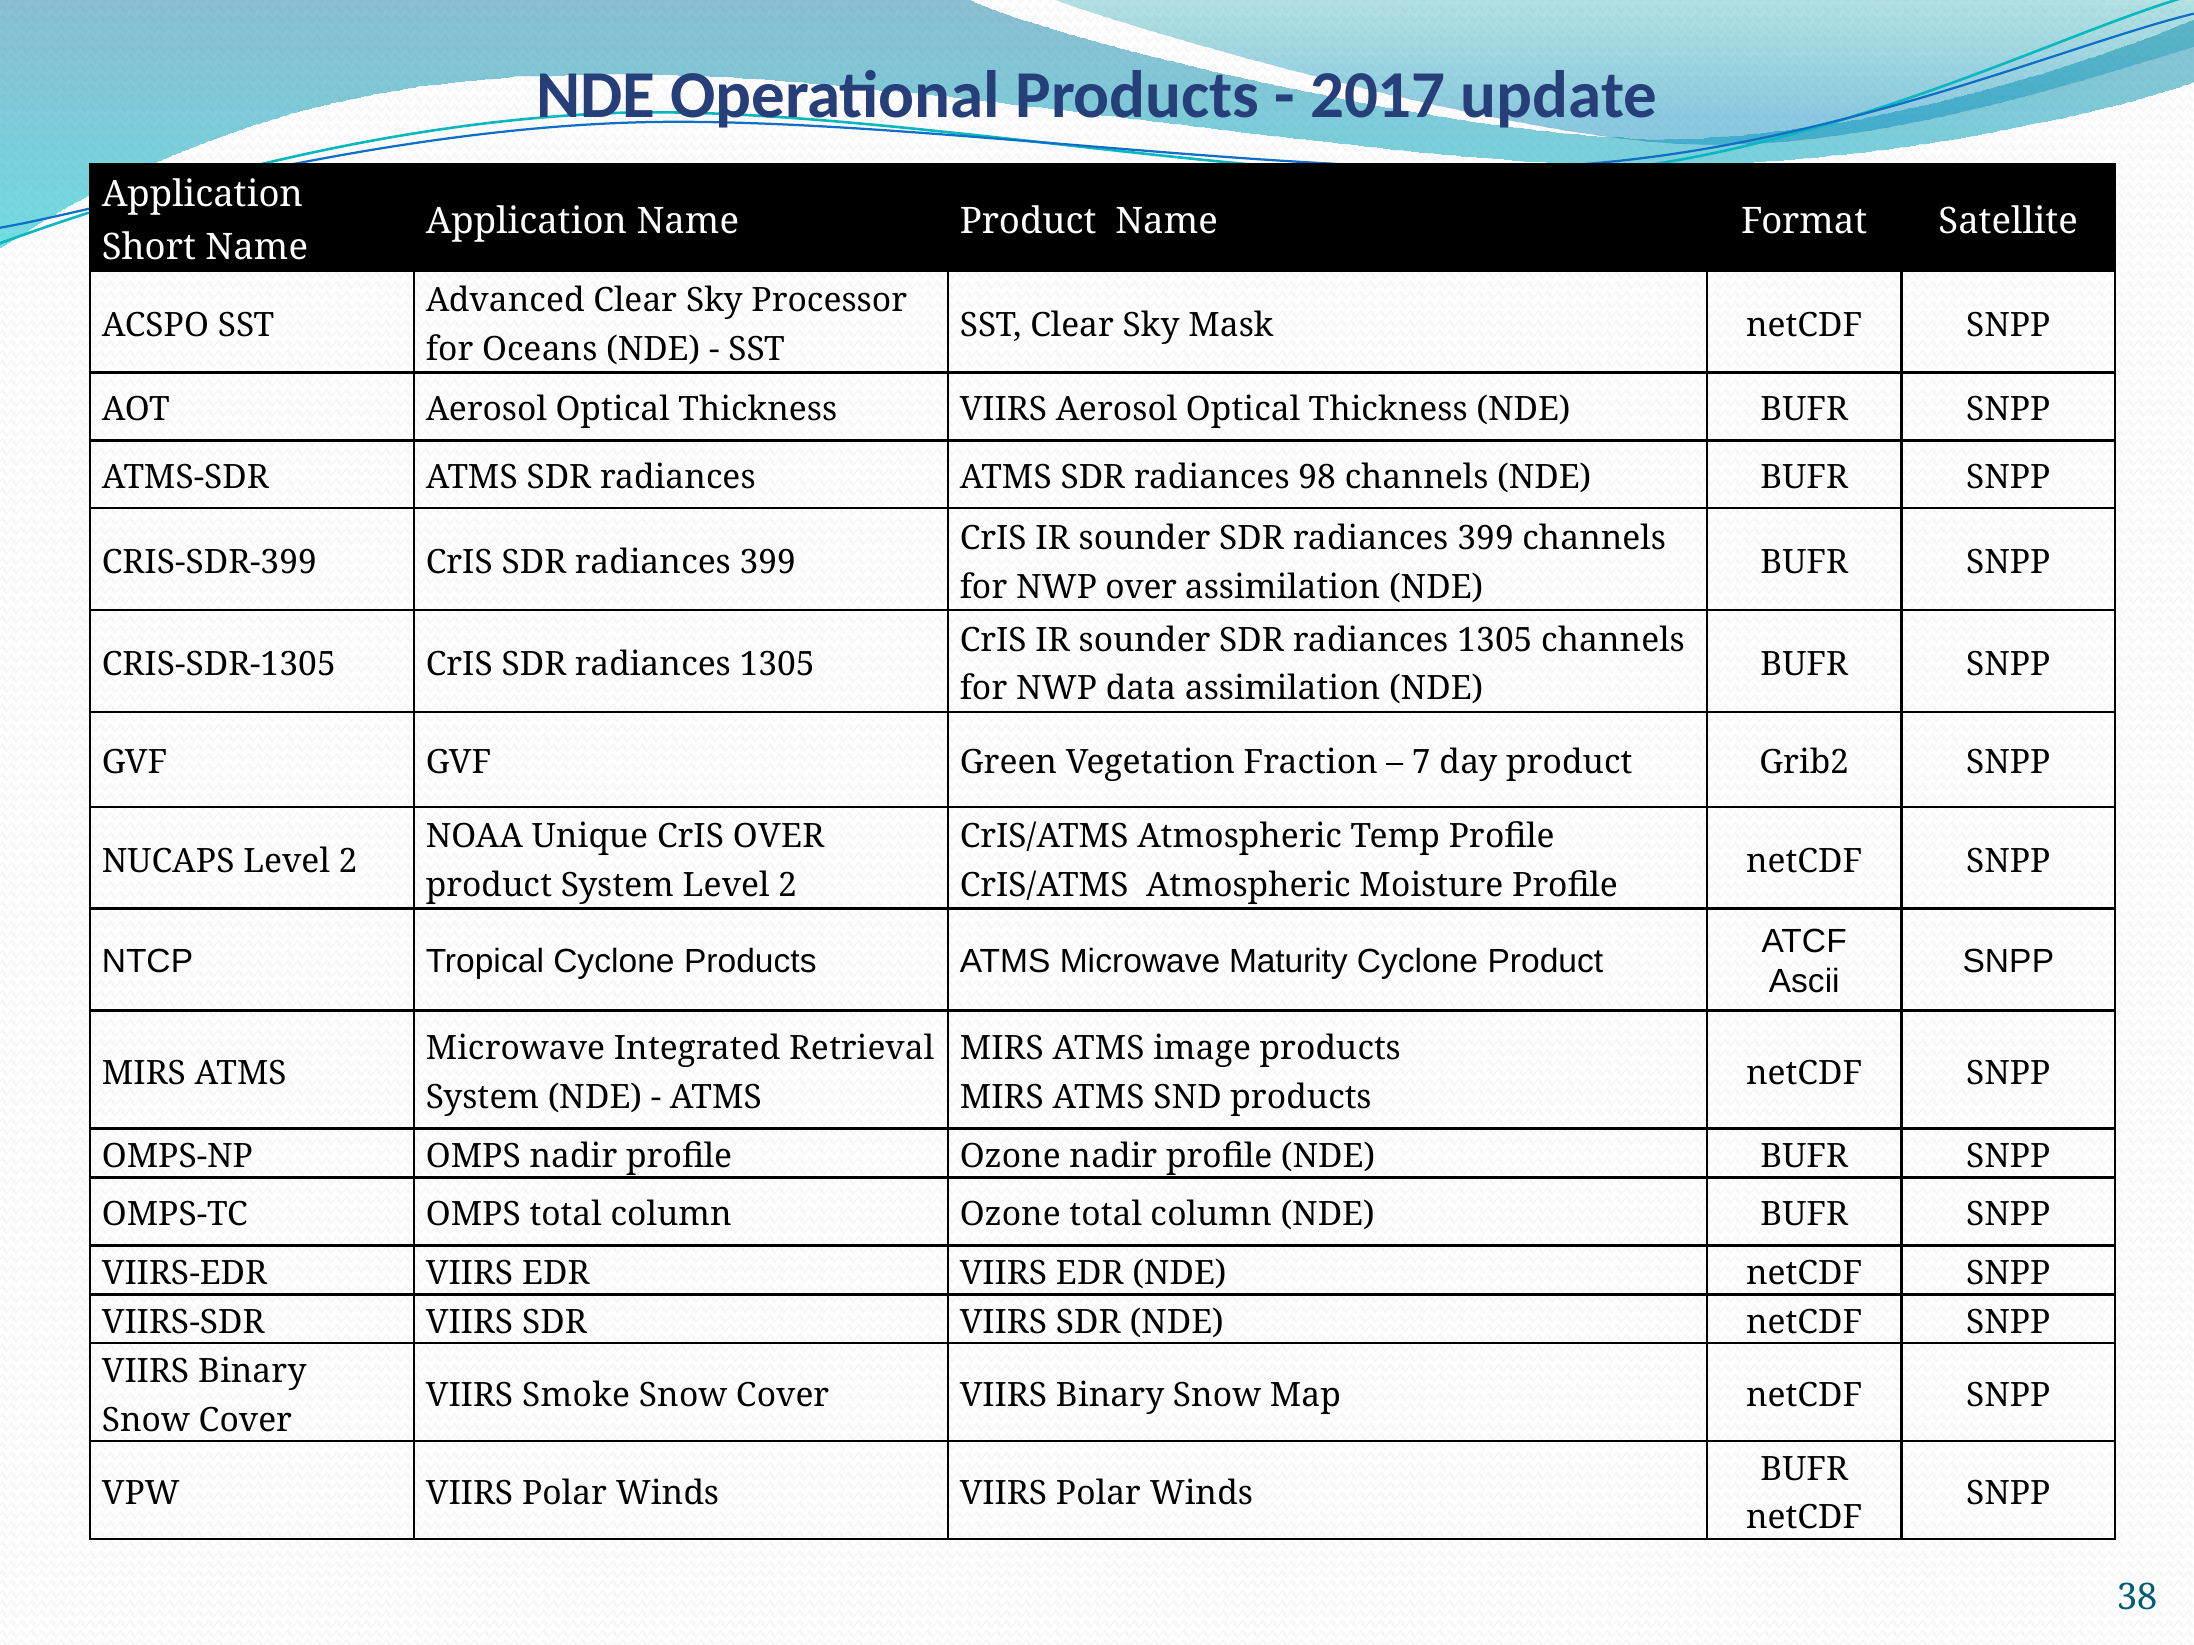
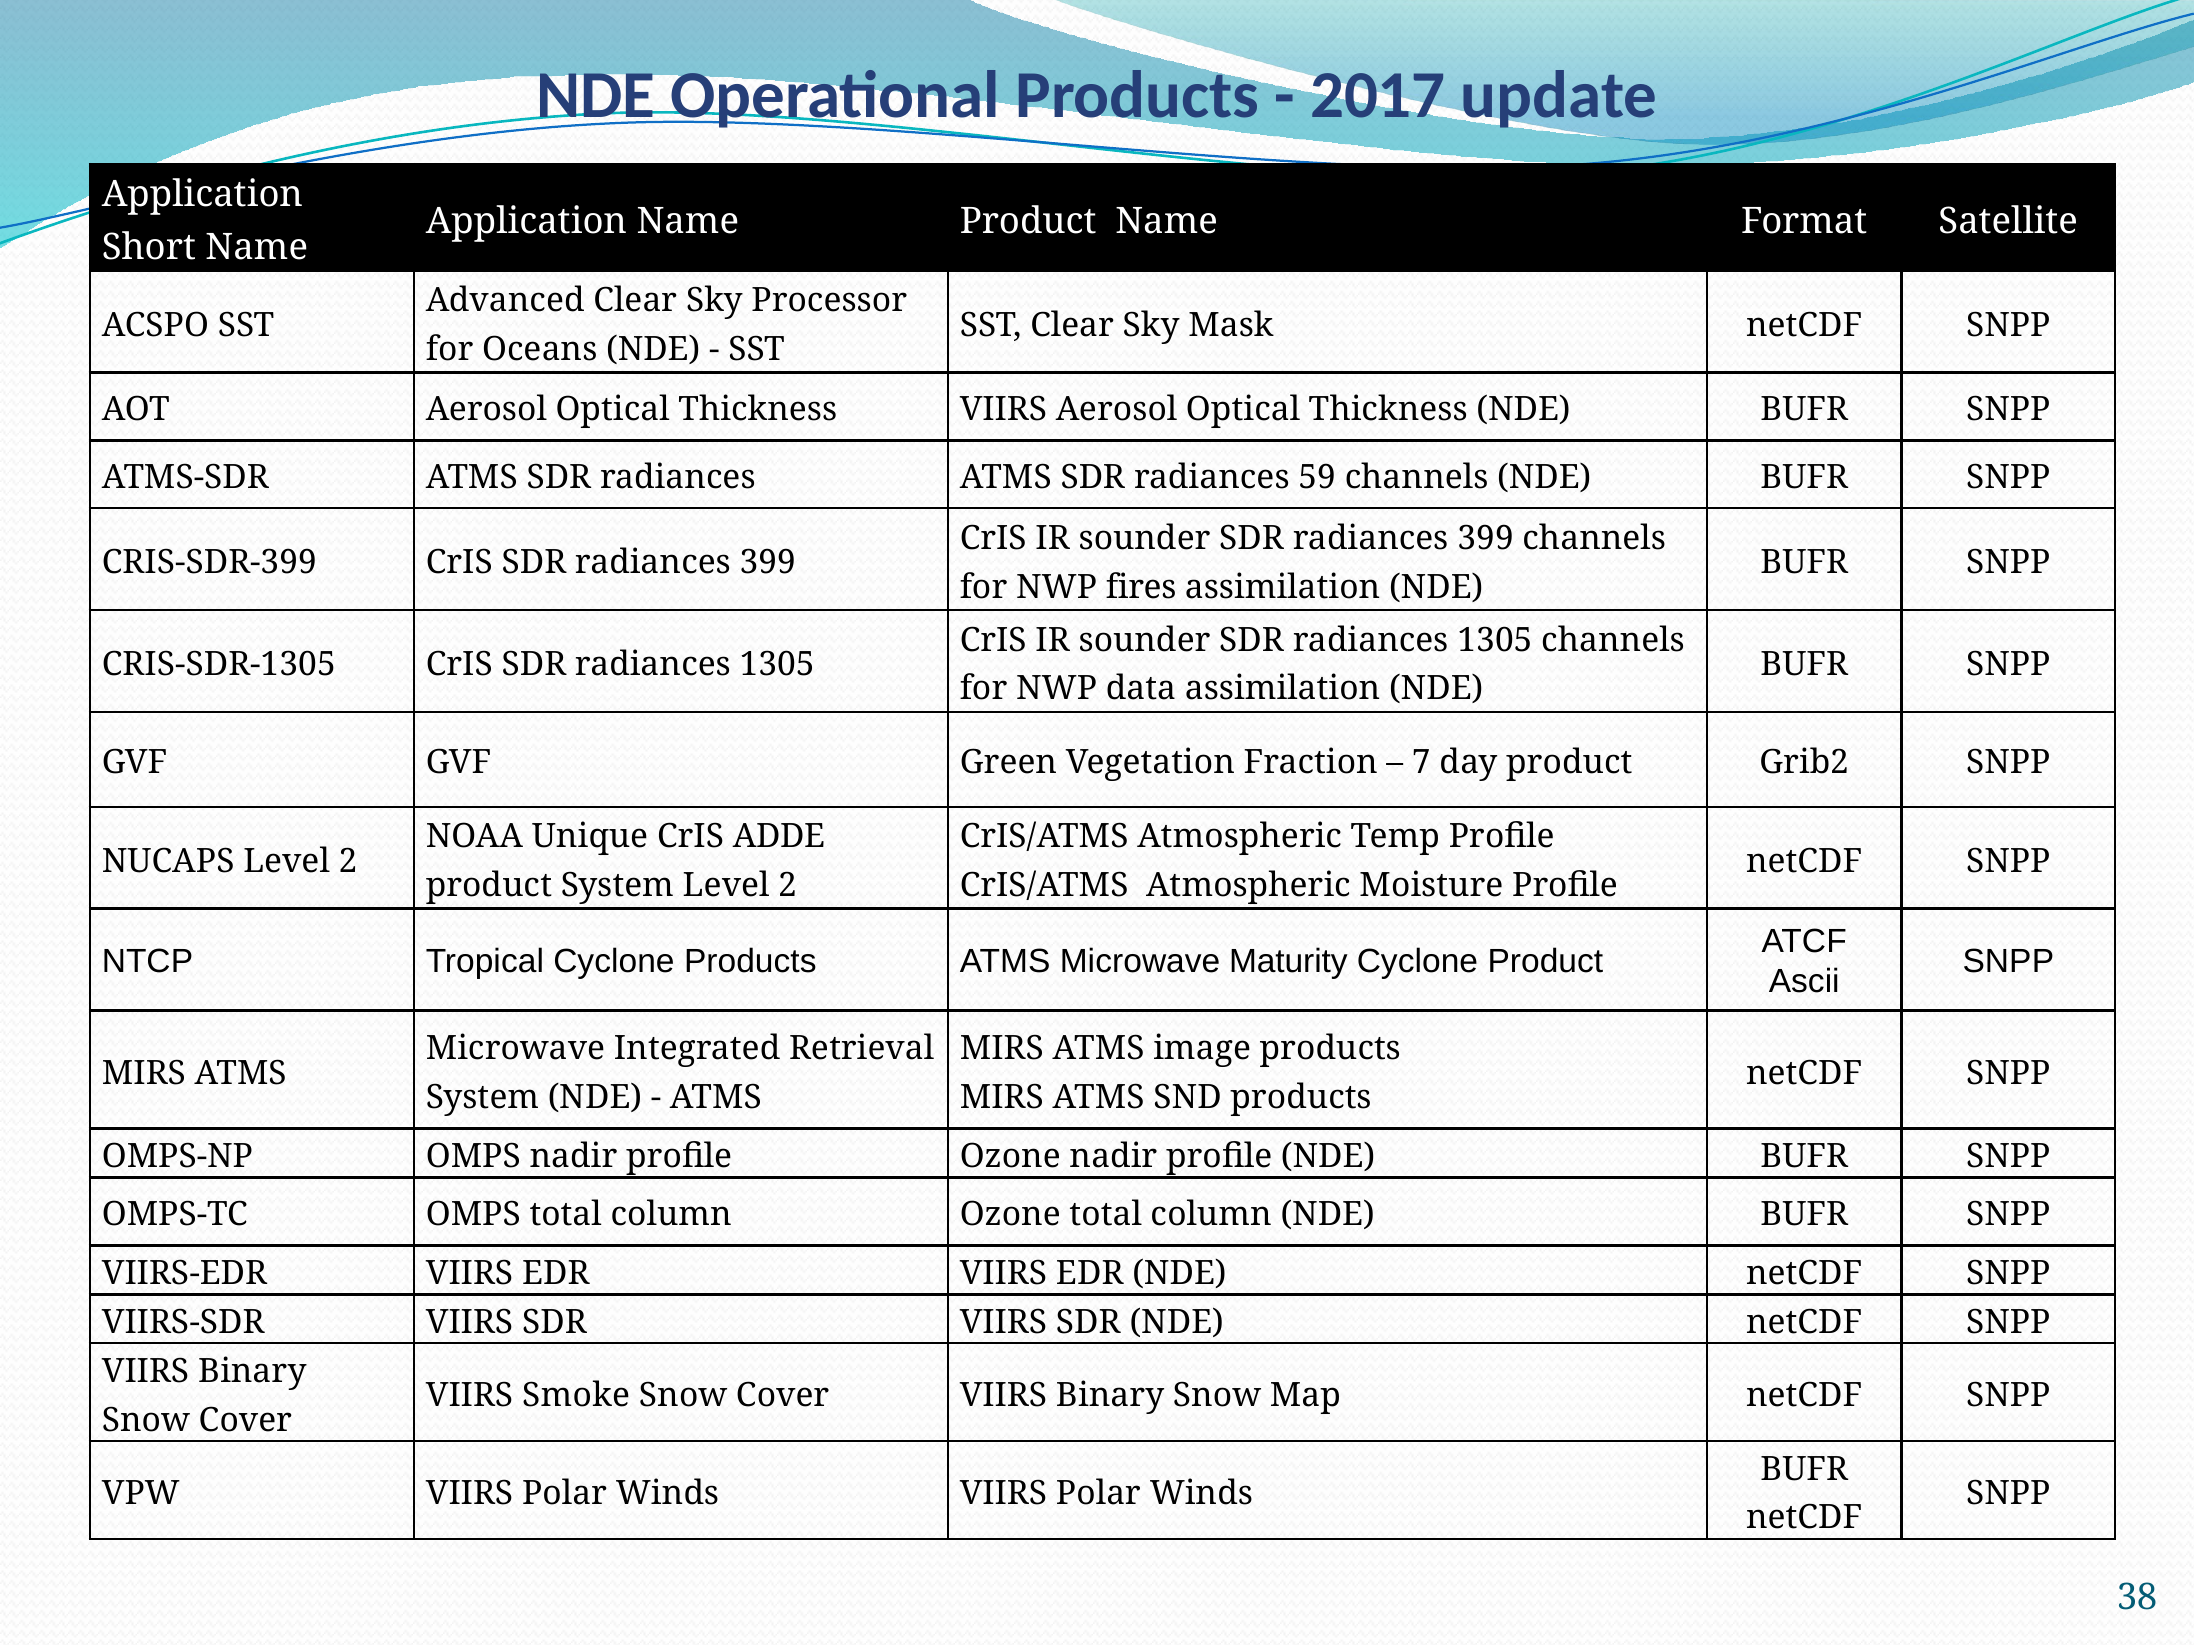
98: 98 -> 59 (1317, 478)
NWP over: over -> fires (1141, 587)
CrIS OVER: OVER -> ADDE (779, 837)
